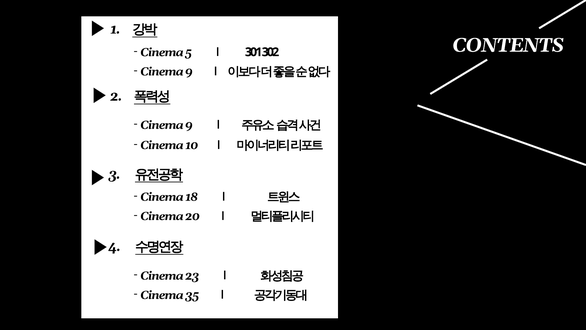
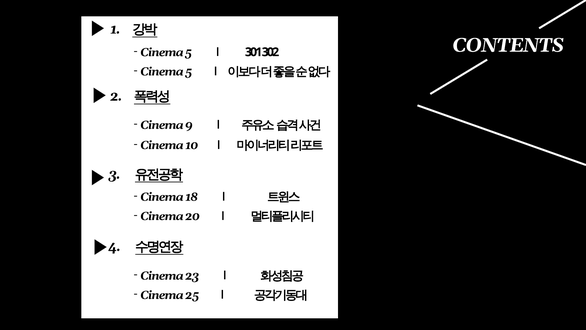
9: 9 -> 5 (189, 72)
35: 35 -> 25 (192, 295)
